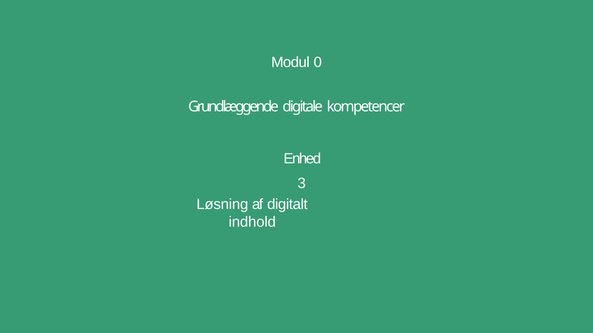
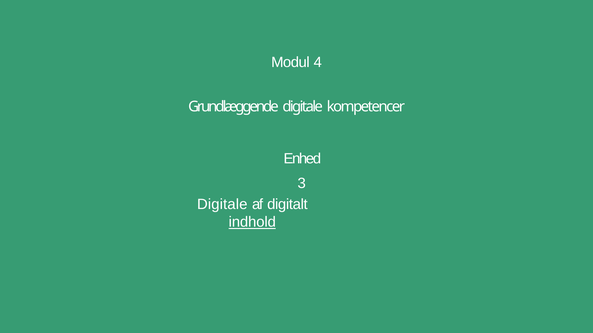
0: 0 -> 4 (318, 63)
Løsning: Løsning -> Digitale (222, 205)
indhold underline: none -> present (252, 222)
